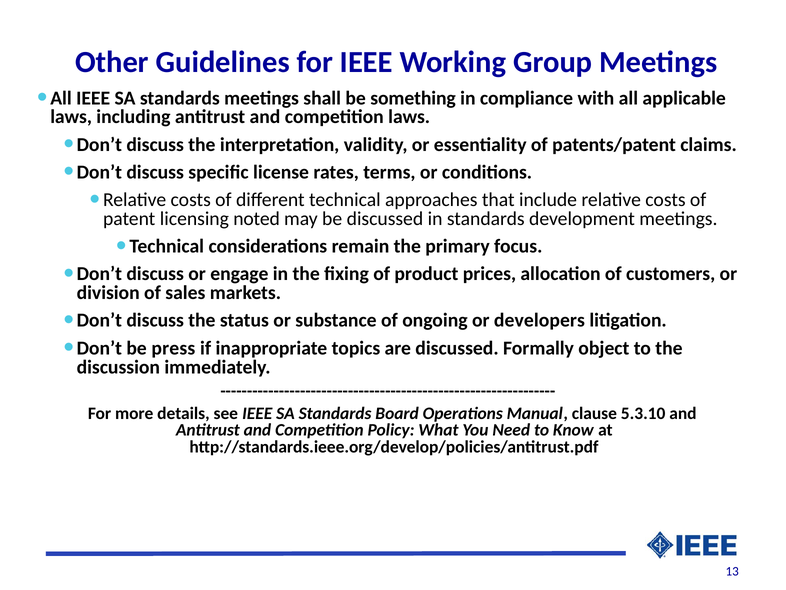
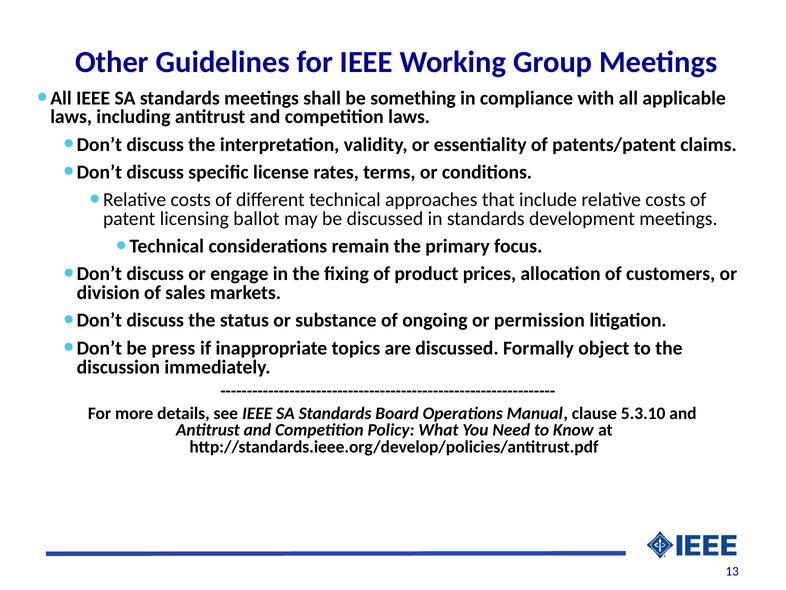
noted: noted -> ballot (256, 219)
developers: developers -> permission (539, 320)
